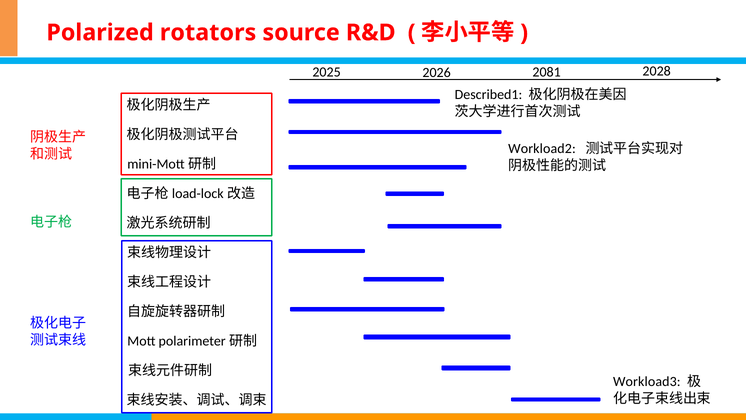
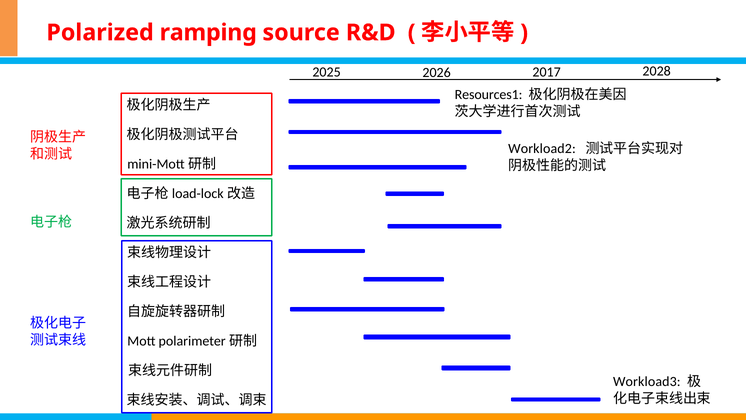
rotators: rotators -> ramping (208, 33)
2081: 2081 -> 2017 (547, 72)
Described1: Described1 -> Resources1 (489, 95)
